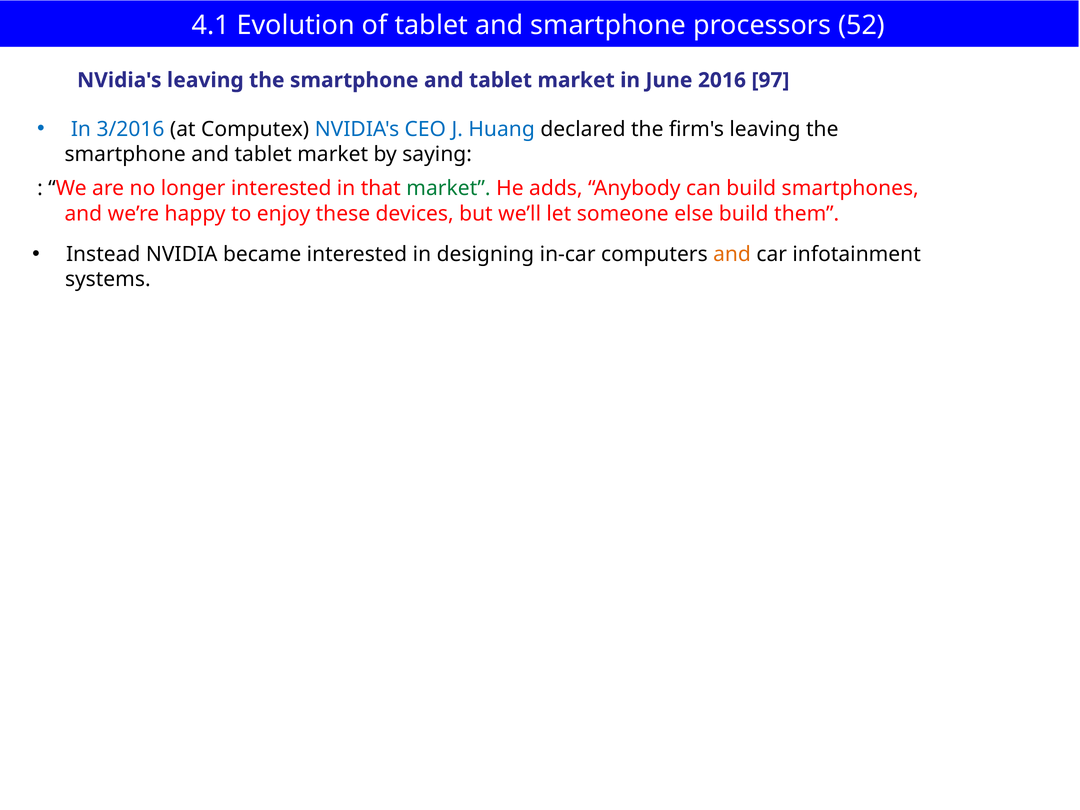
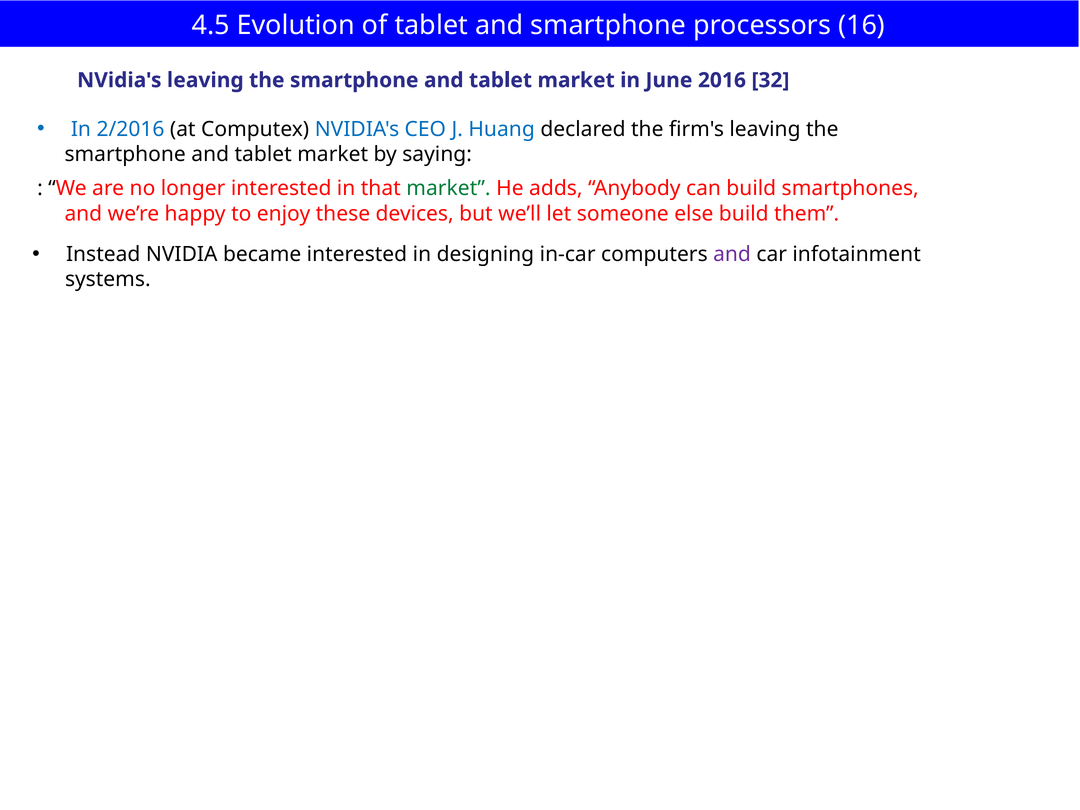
4.1: 4.1 -> 4.5 (211, 25)
52: 52 -> 16 (862, 25)
97: 97 -> 32 (770, 80)
3/2016: 3/2016 -> 2/2016 (130, 129)
and colour: orange -> purple (732, 254)
